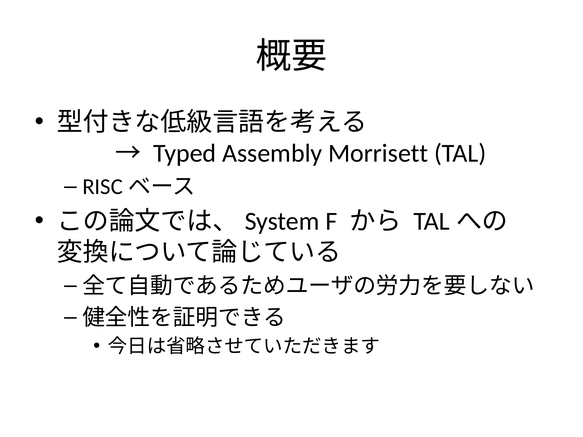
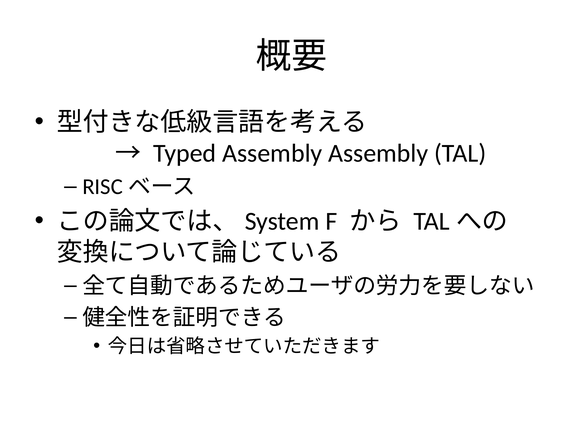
Assembly Morrisett: Morrisett -> Assembly (378, 153)
